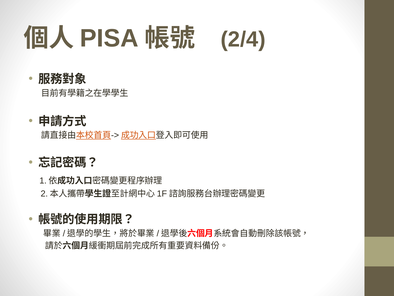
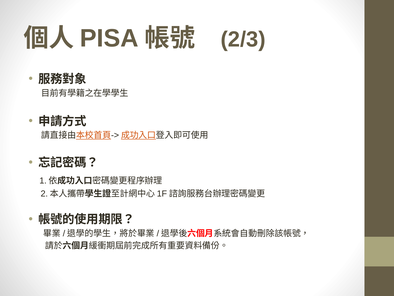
2/4: 2/4 -> 2/3 (243, 39)
